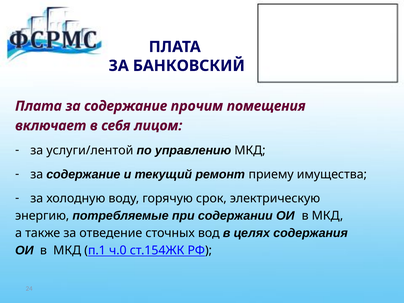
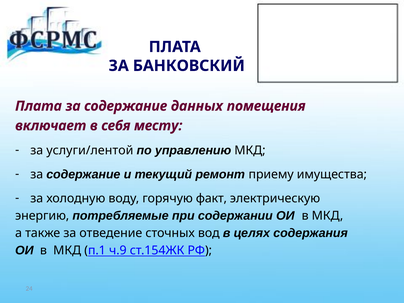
прочим: прочим -> данных (197, 106)
лицом: лицом -> месту (158, 126)
срок: срок -> факт (211, 199)
ч.0: ч.0 -> ч.9 (118, 250)
